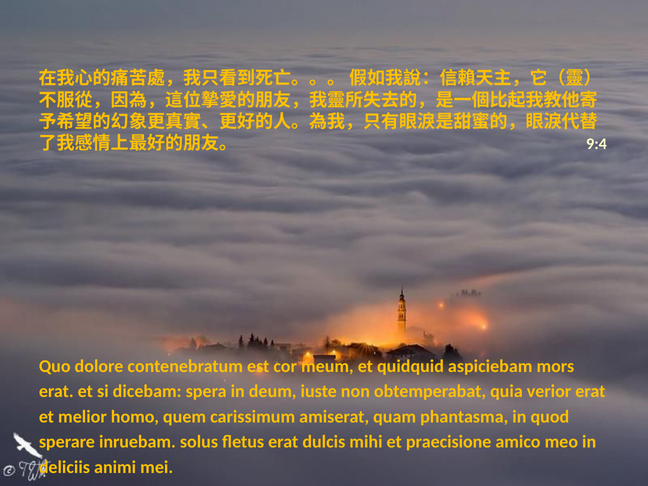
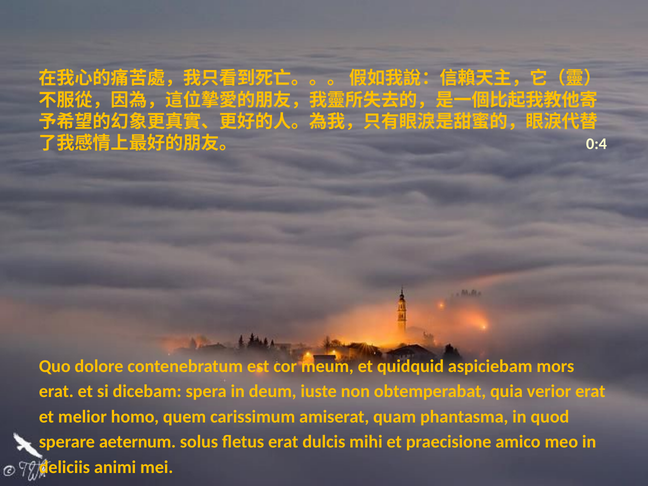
9:4: 9:4 -> 0:4 (597, 144)
inruebam: inruebam -> aeternum (138, 442)
